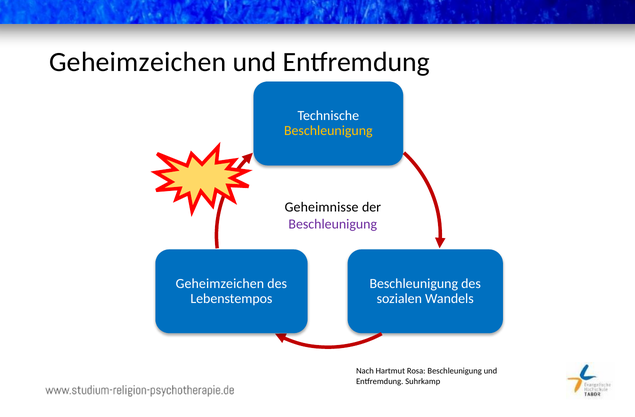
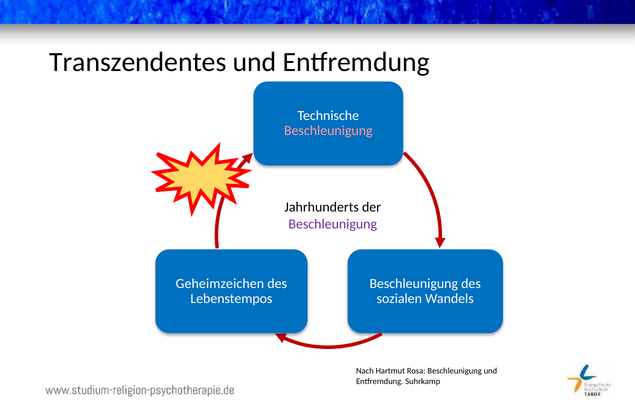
Geheimzeichen: Geheimzeichen -> Transzendentes (138, 62)
Beschleunigung colour: yellow -> pink (328, 131)
Geheimnisse: Geheimnisse -> Jahrhunderts (322, 207)
